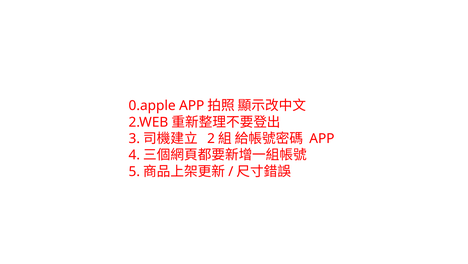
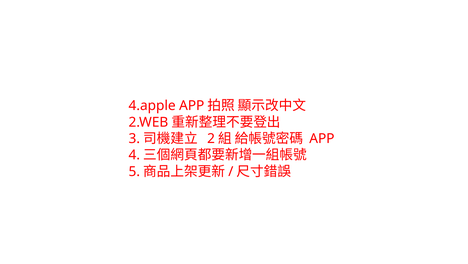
0.apple: 0.apple -> 4.apple (152, 105)
